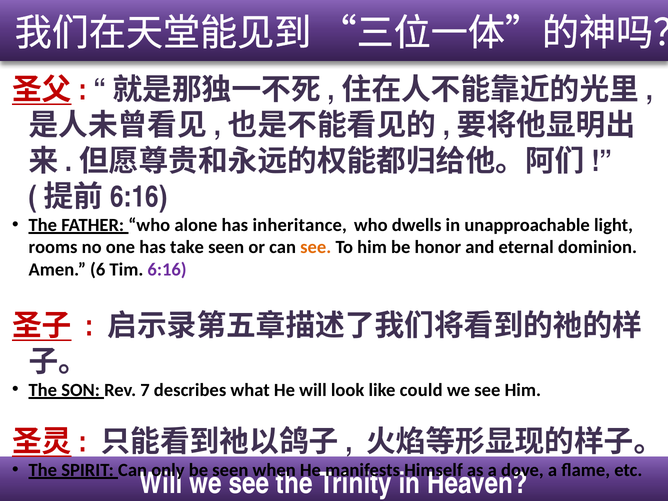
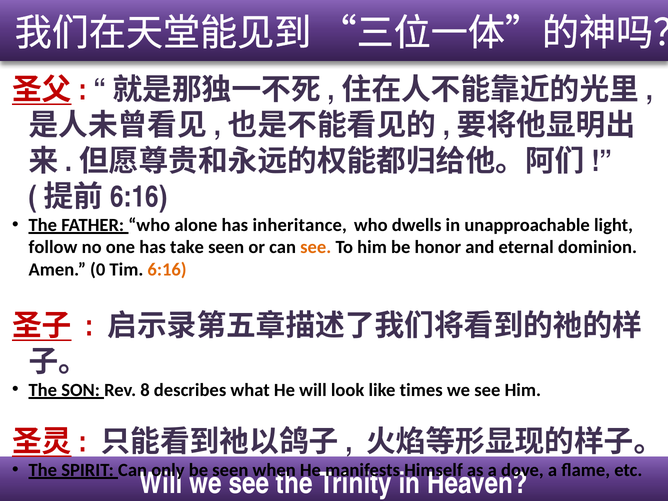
rooms: rooms -> follow (53, 247)
6: 6 -> 0 (98, 270)
6:16 colour: purple -> orange (167, 270)
7: 7 -> 8 (145, 390)
could: could -> times (421, 390)
